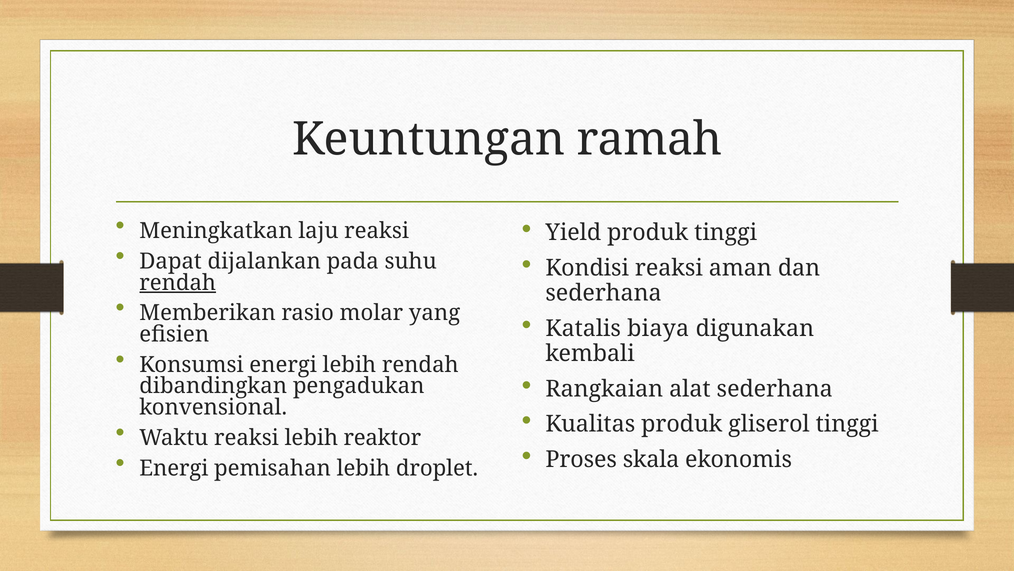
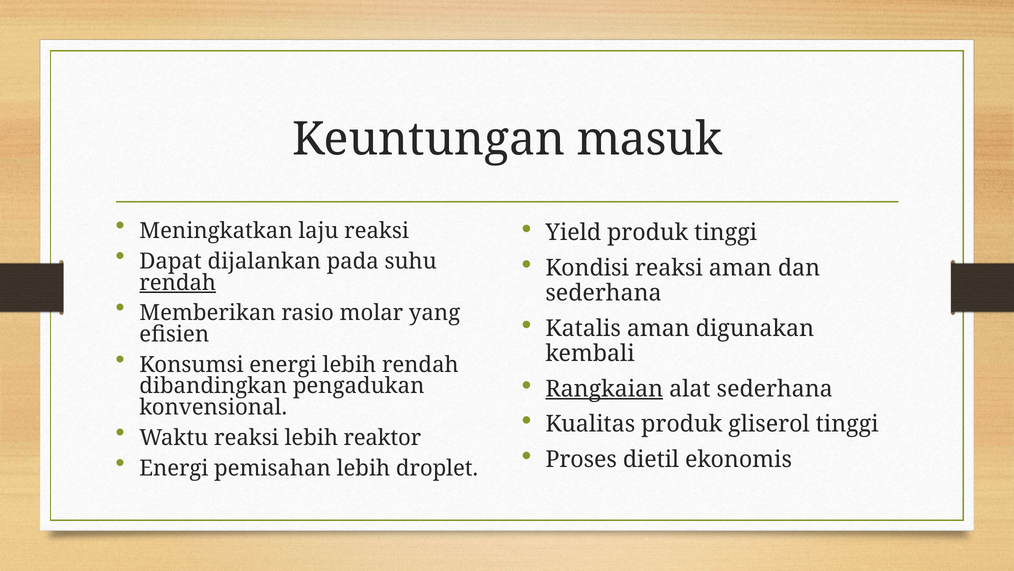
ramah: ramah -> masuk (649, 139)
Katalis biaya: biaya -> aman (658, 328)
Rangkaian underline: none -> present (604, 388)
skala: skala -> dietil (651, 459)
